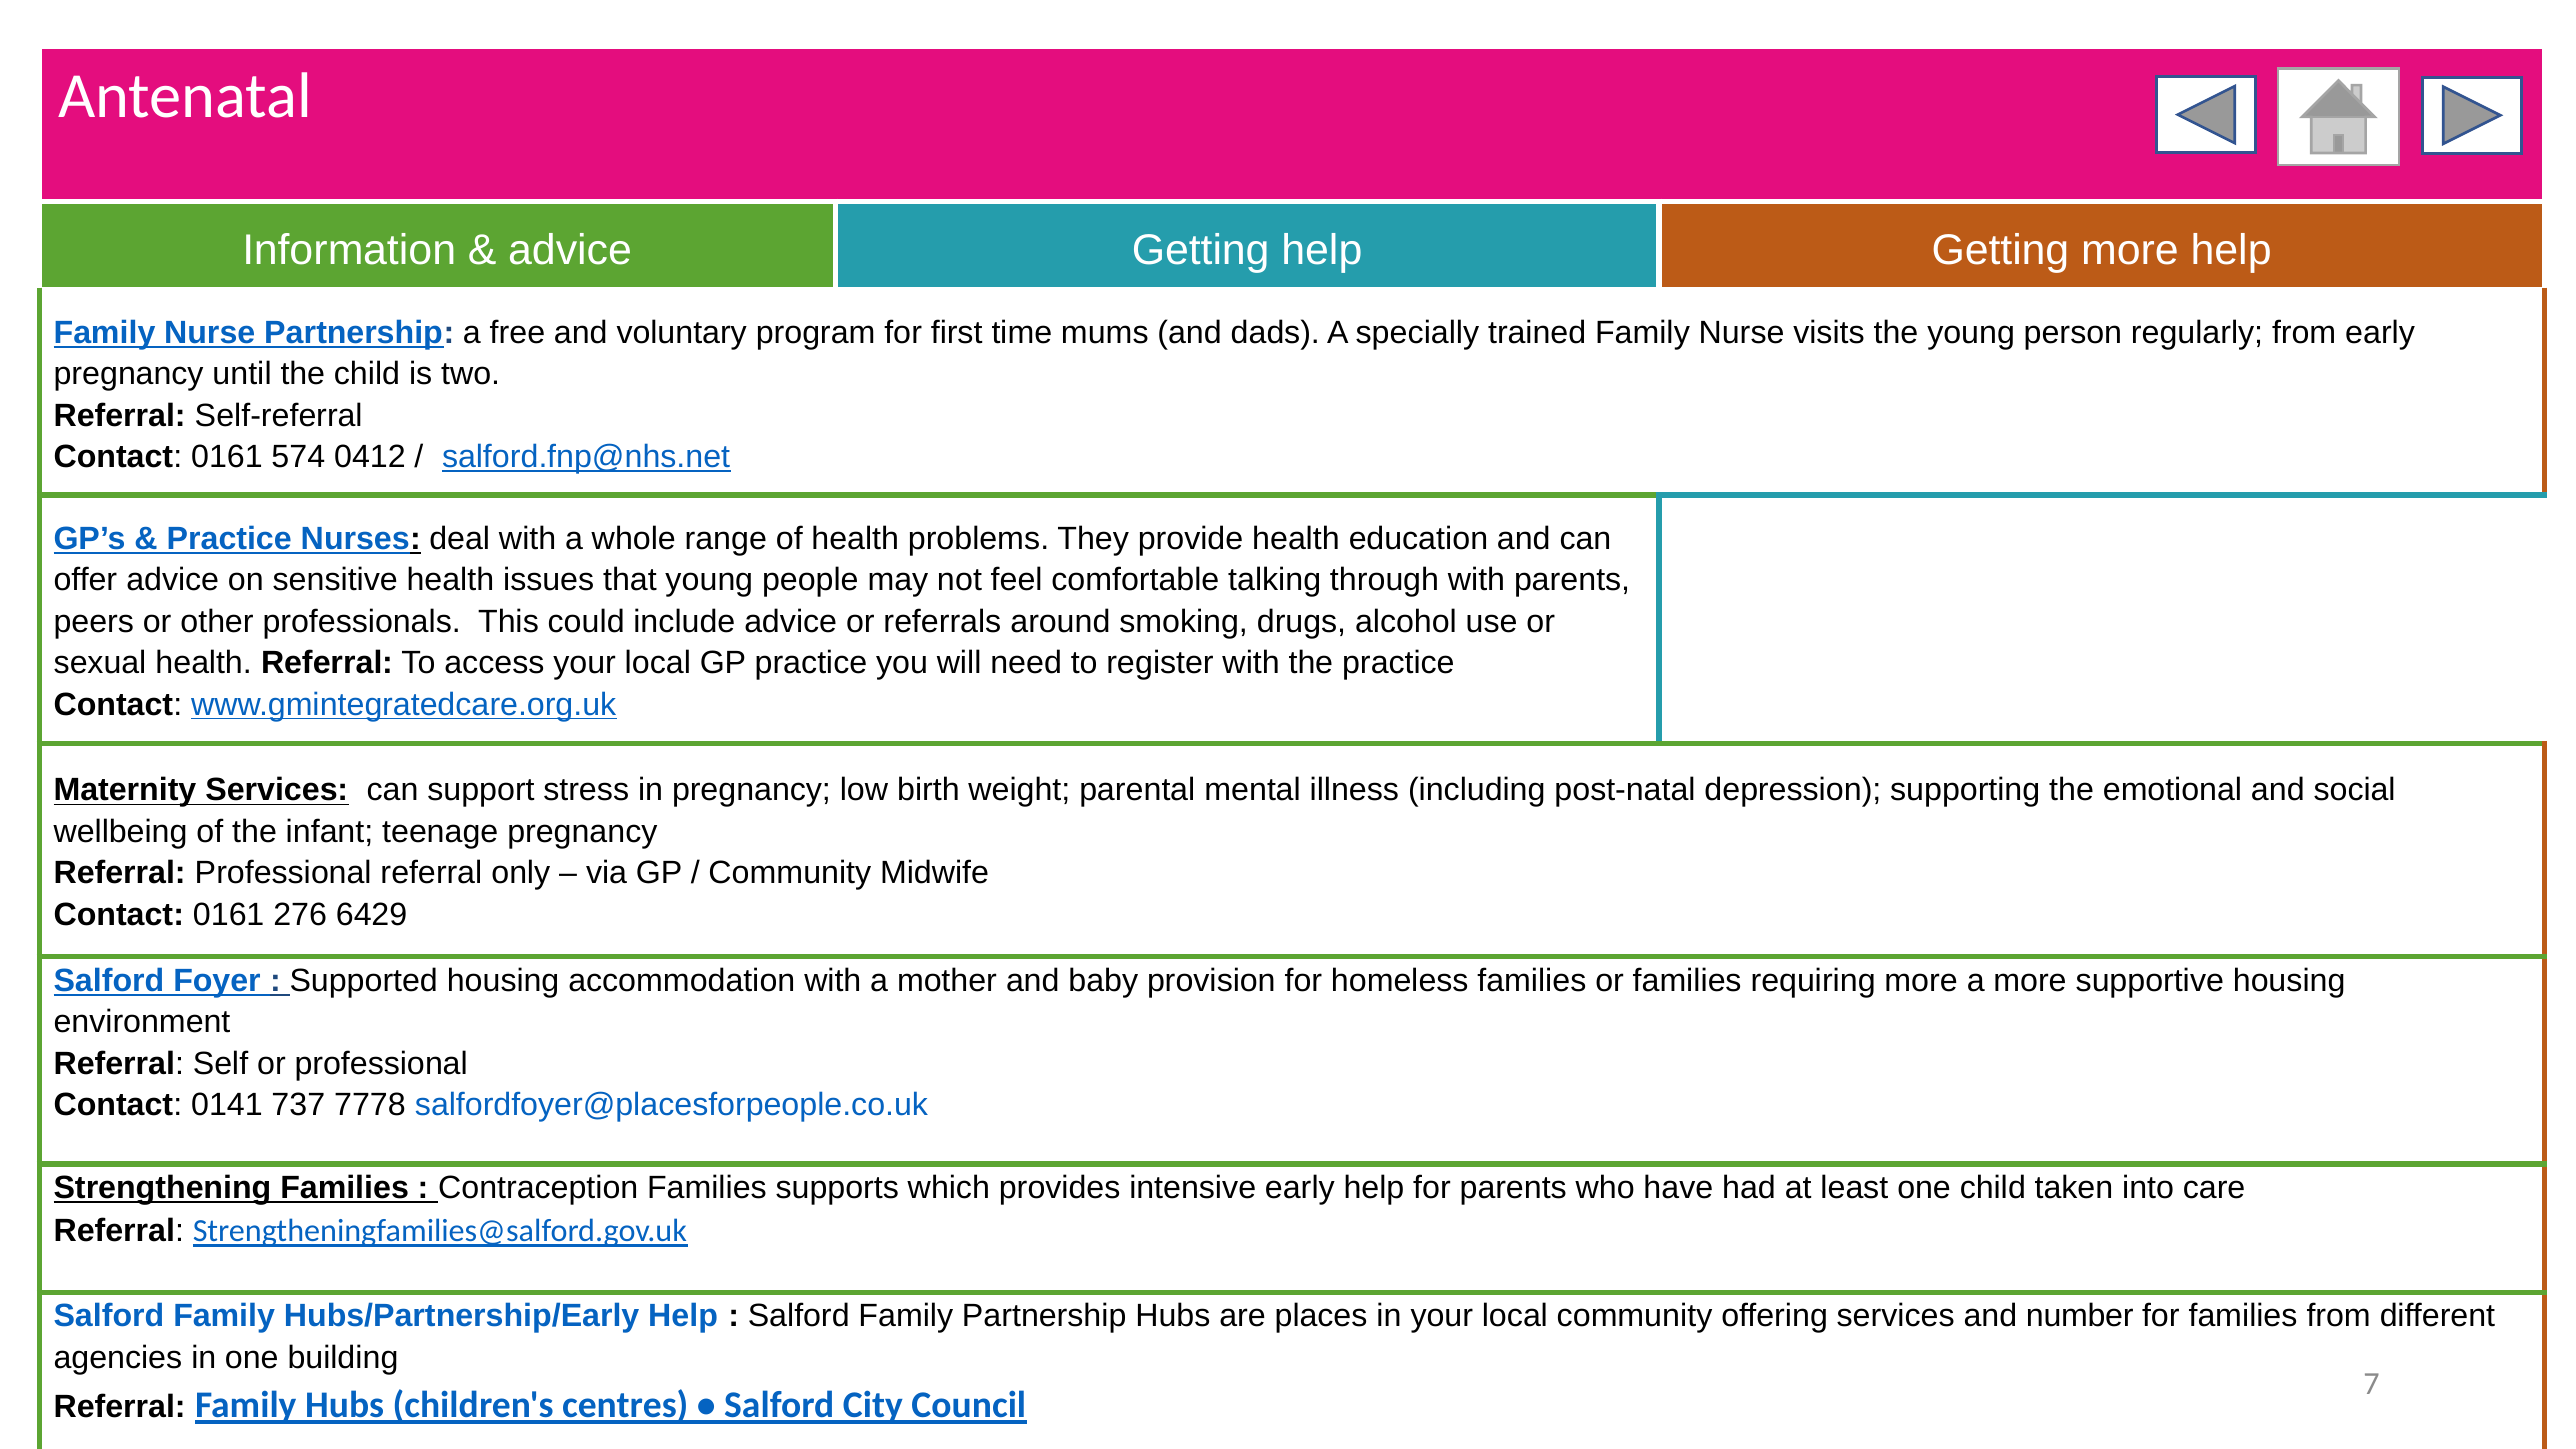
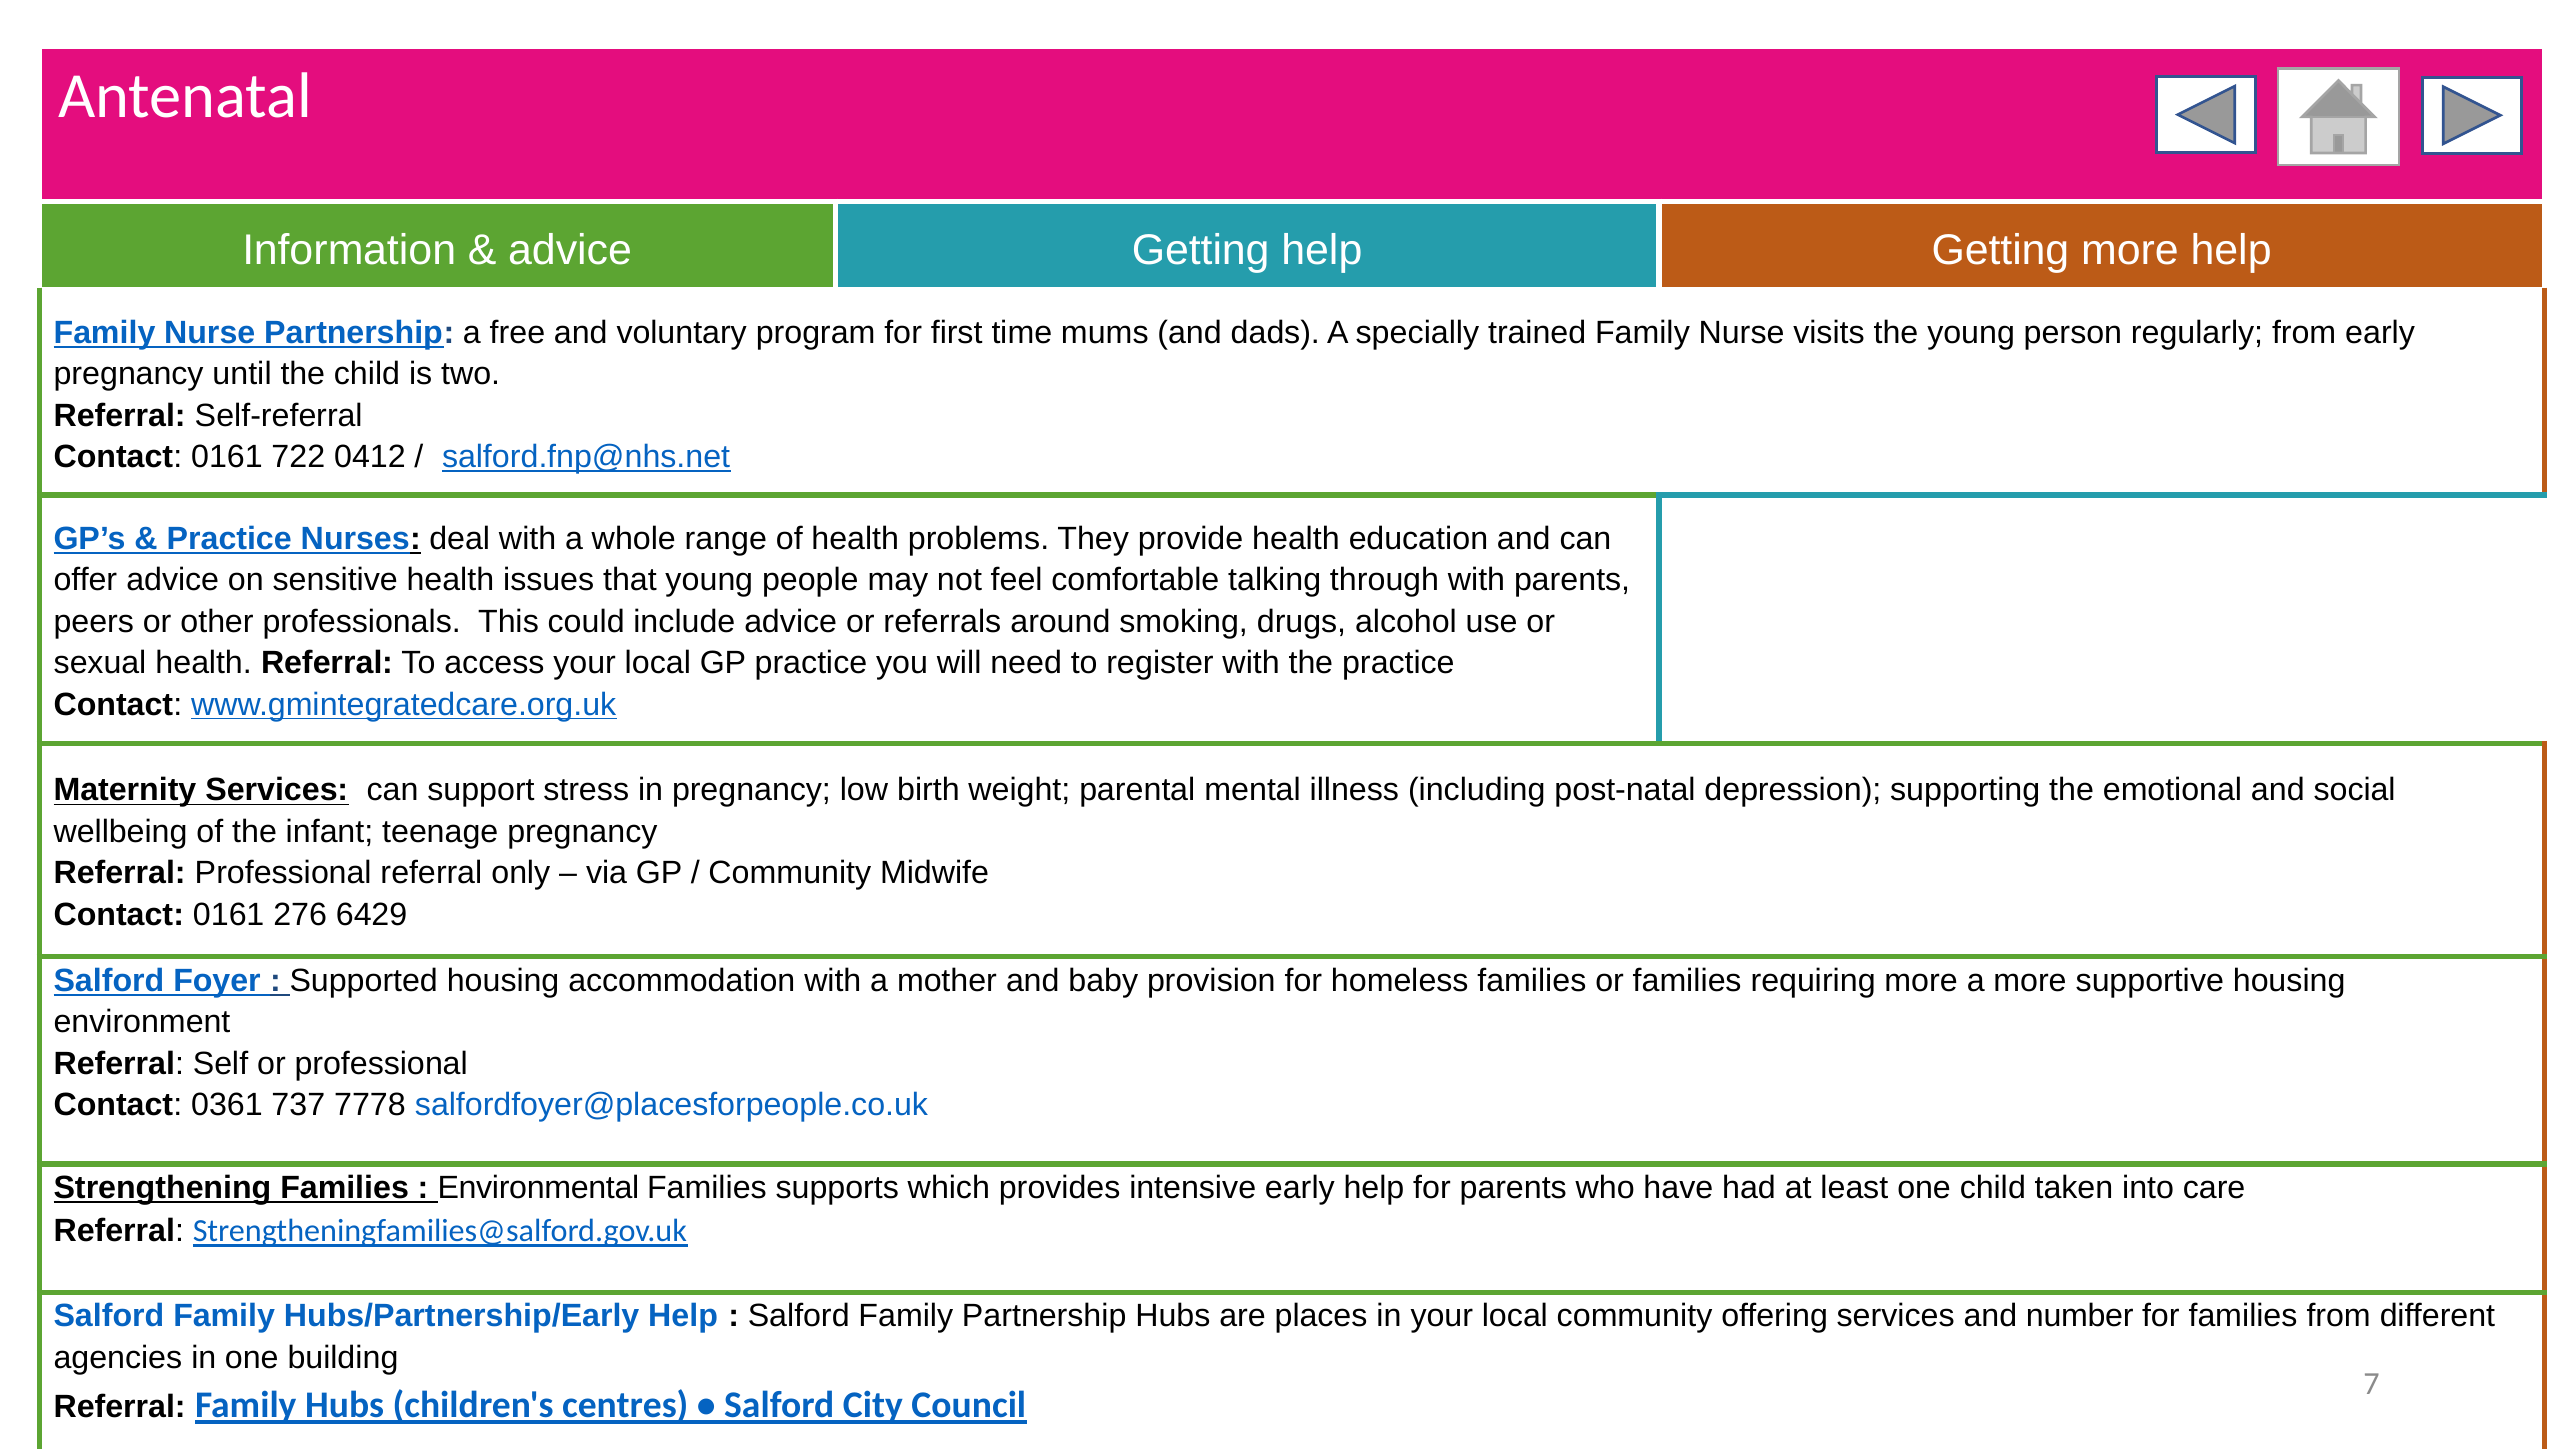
574: 574 -> 722 (298, 457)
0141: 0141 -> 0361 (227, 1105)
Contraception: Contraception -> Environmental (538, 1188)
